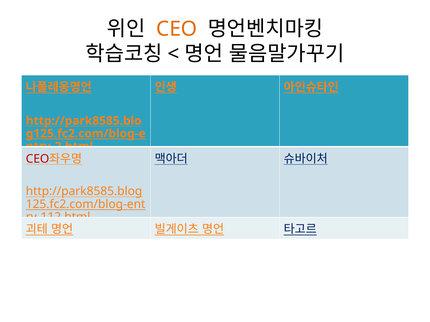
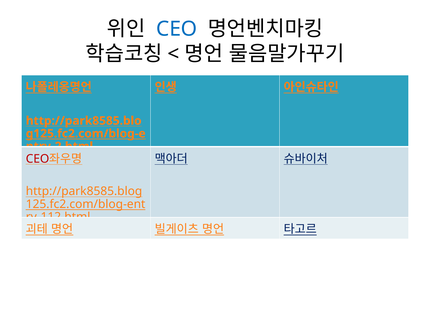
CEO colour: orange -> blue (177, 29)
